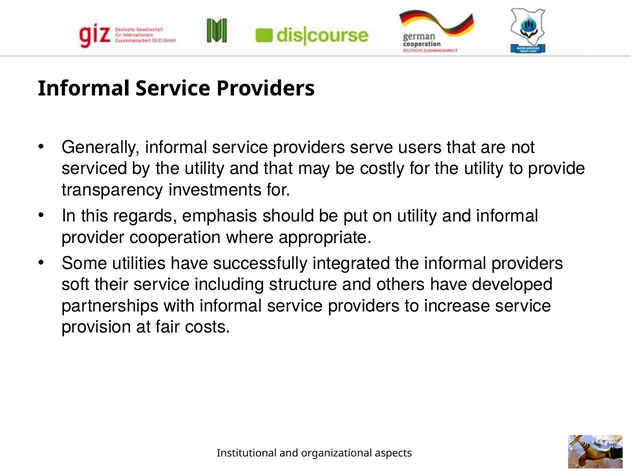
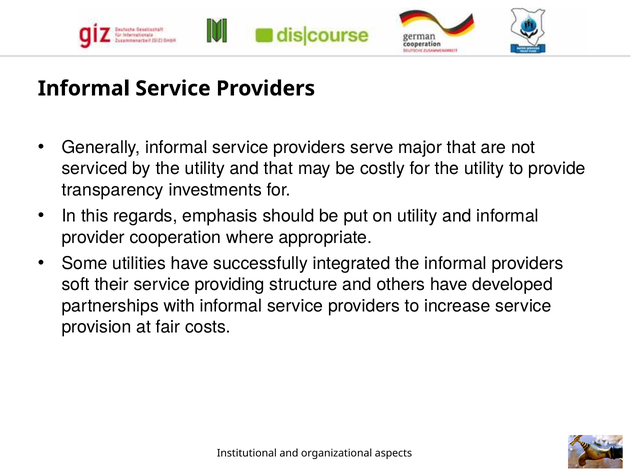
users: users -> major (420, 148)
including: including -> providing (230, 285)
